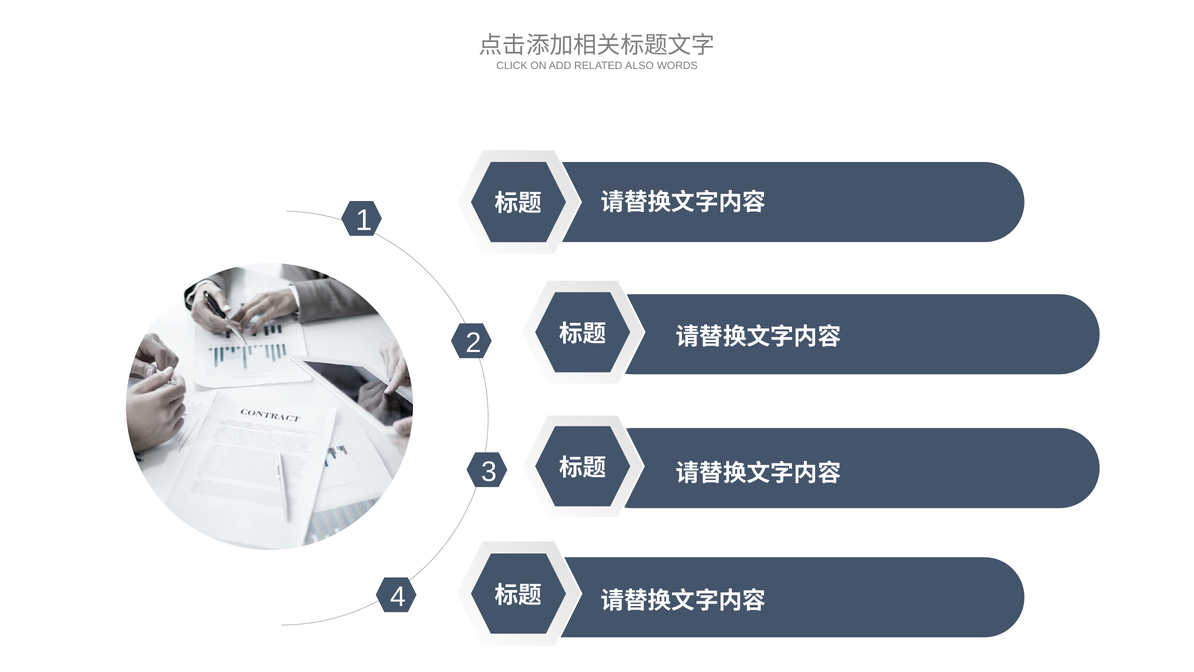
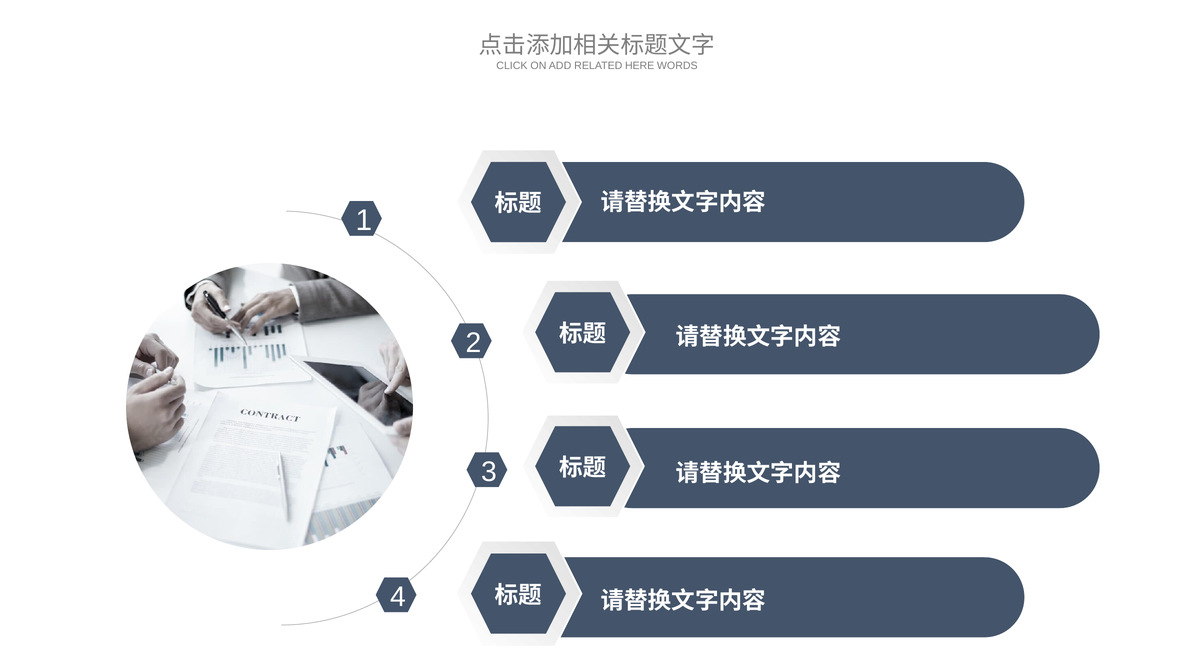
ALSO: ALSO -> HERE (640, 66)
